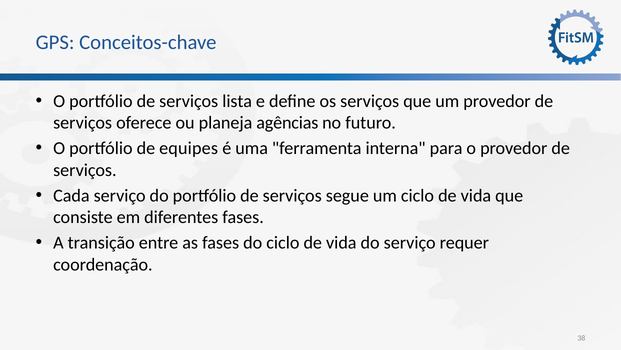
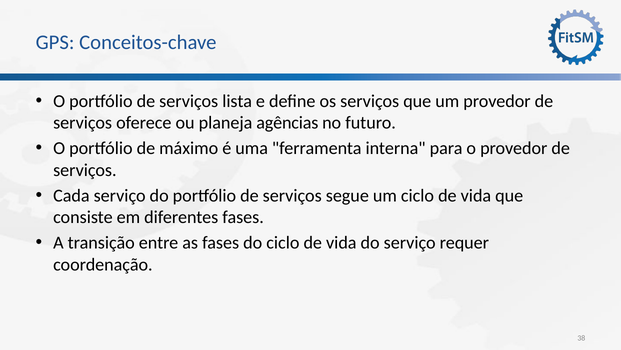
equipes: equipes -> máximo (189, 148)
